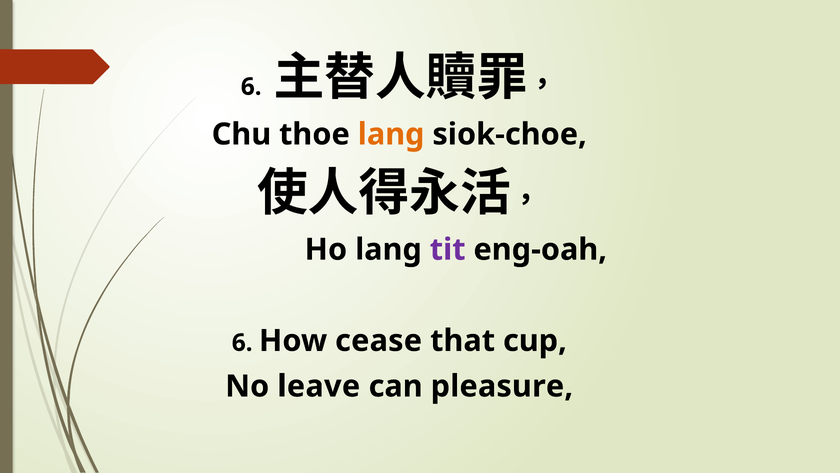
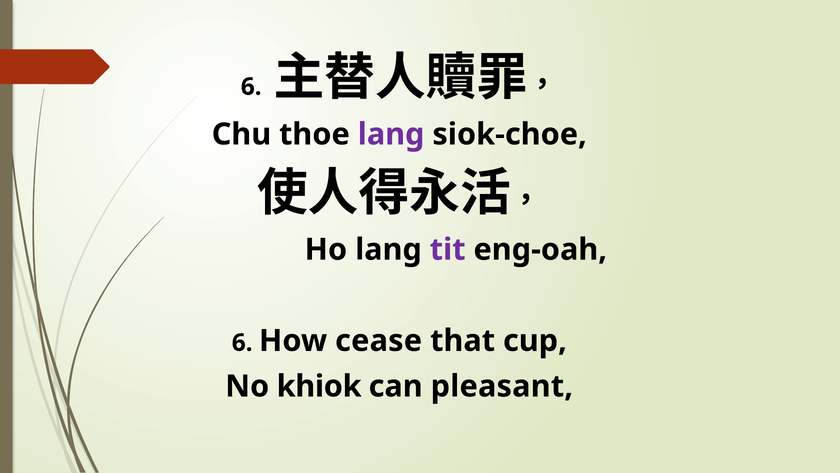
lang colour: orange -> purple (391, 134)
leave: leave -> khiok (319, 386)
pleasure: pleasure -> pleasant (502, 386)
